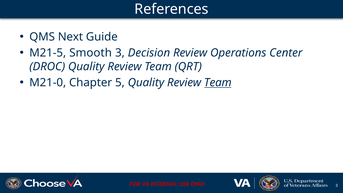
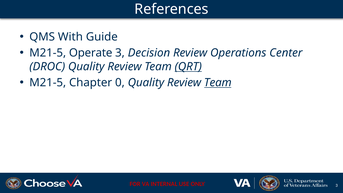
Next: Next -> With (70, 37)
Smooth: Smooth -> Operate (91, 53)
QRT underline: none -> present (188, 67)
M21-0: M21-0 -> M21-5 (48, 83)
5: 5 -> 0 (120, 83)
